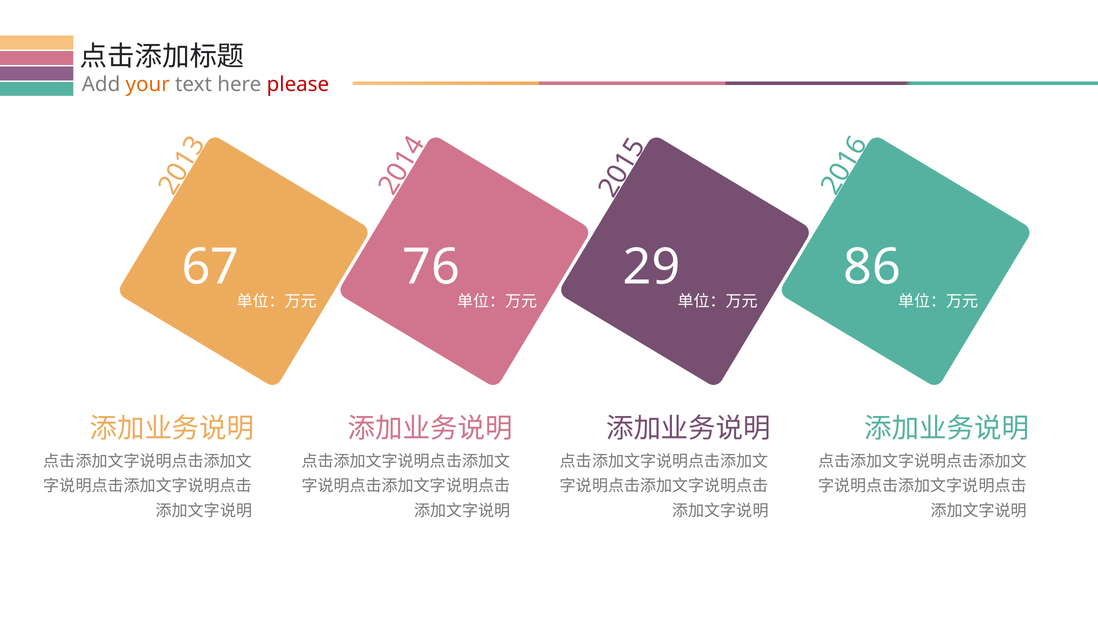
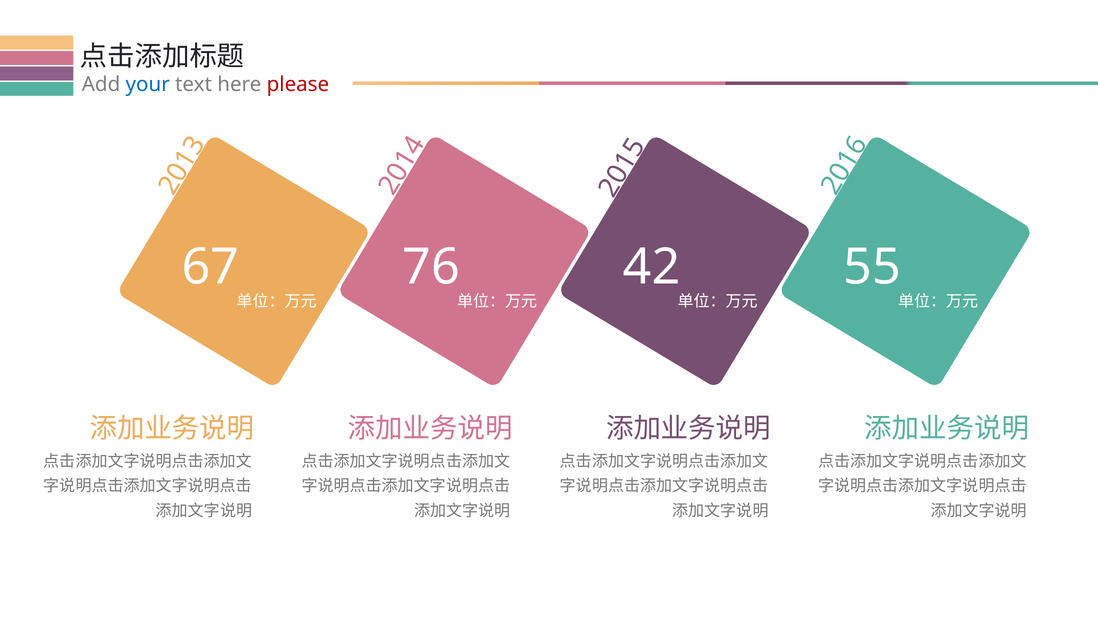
your colour: orange -> blue (148, 85)
29: 29 -> 42 (652, 268)
86: 86 -> 55 (872, 268)
